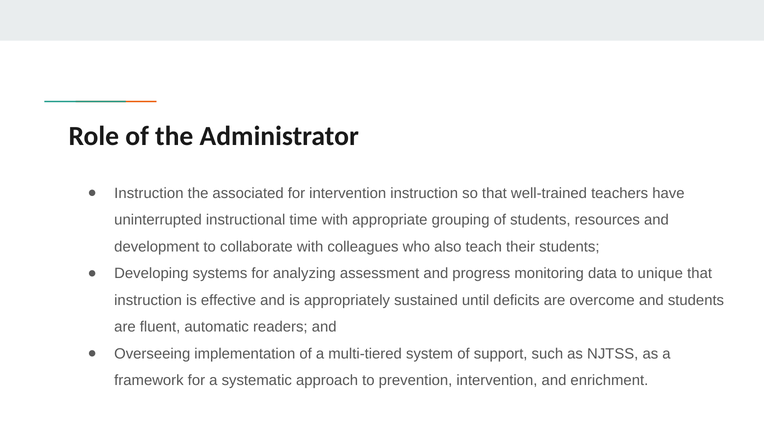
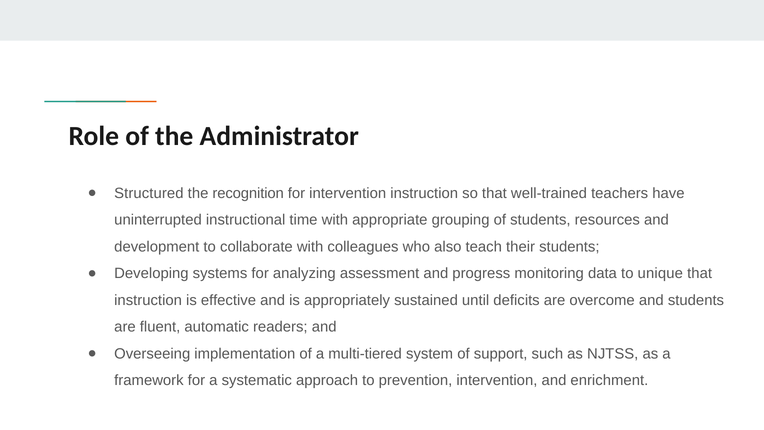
Instruction: Instruction -> Structured (149, 193)
associated: associated -> recognition (248, 193)
